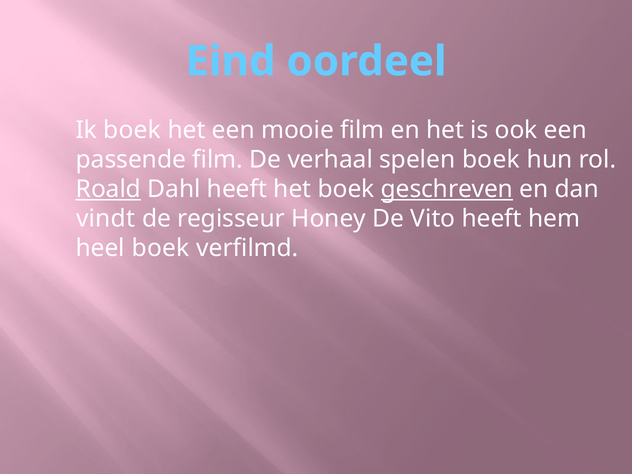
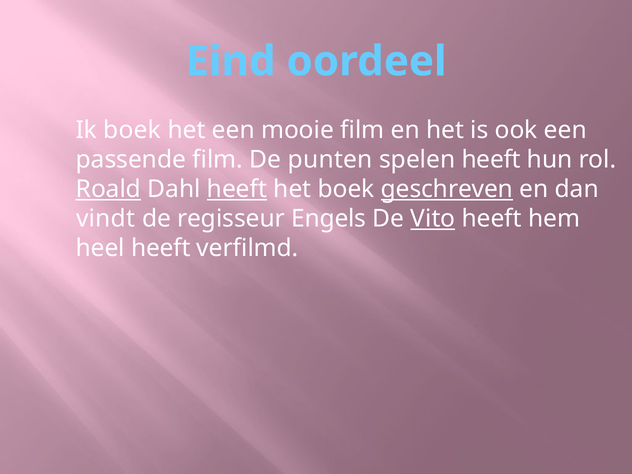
verhaal: verhaal -> punten (330, 160)
spelen boek: boek -> heeft (491, 160)
heeft underline: none -> present (237, 189)
Honey: Honey -> Engels (329, 219)
Vito underline: none -> present (433, 219)
heel boek: boek -> heeft (161, 248)
